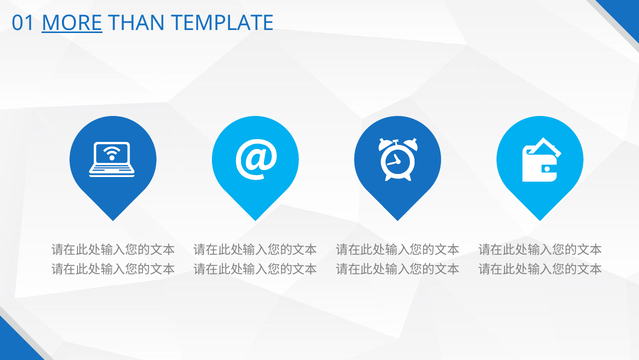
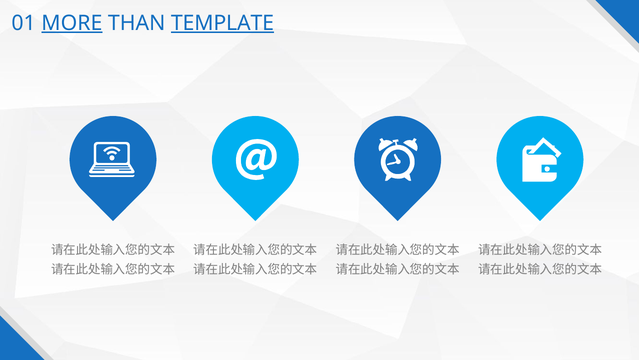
TEMPLATE underline: none -> present (222, 23)
